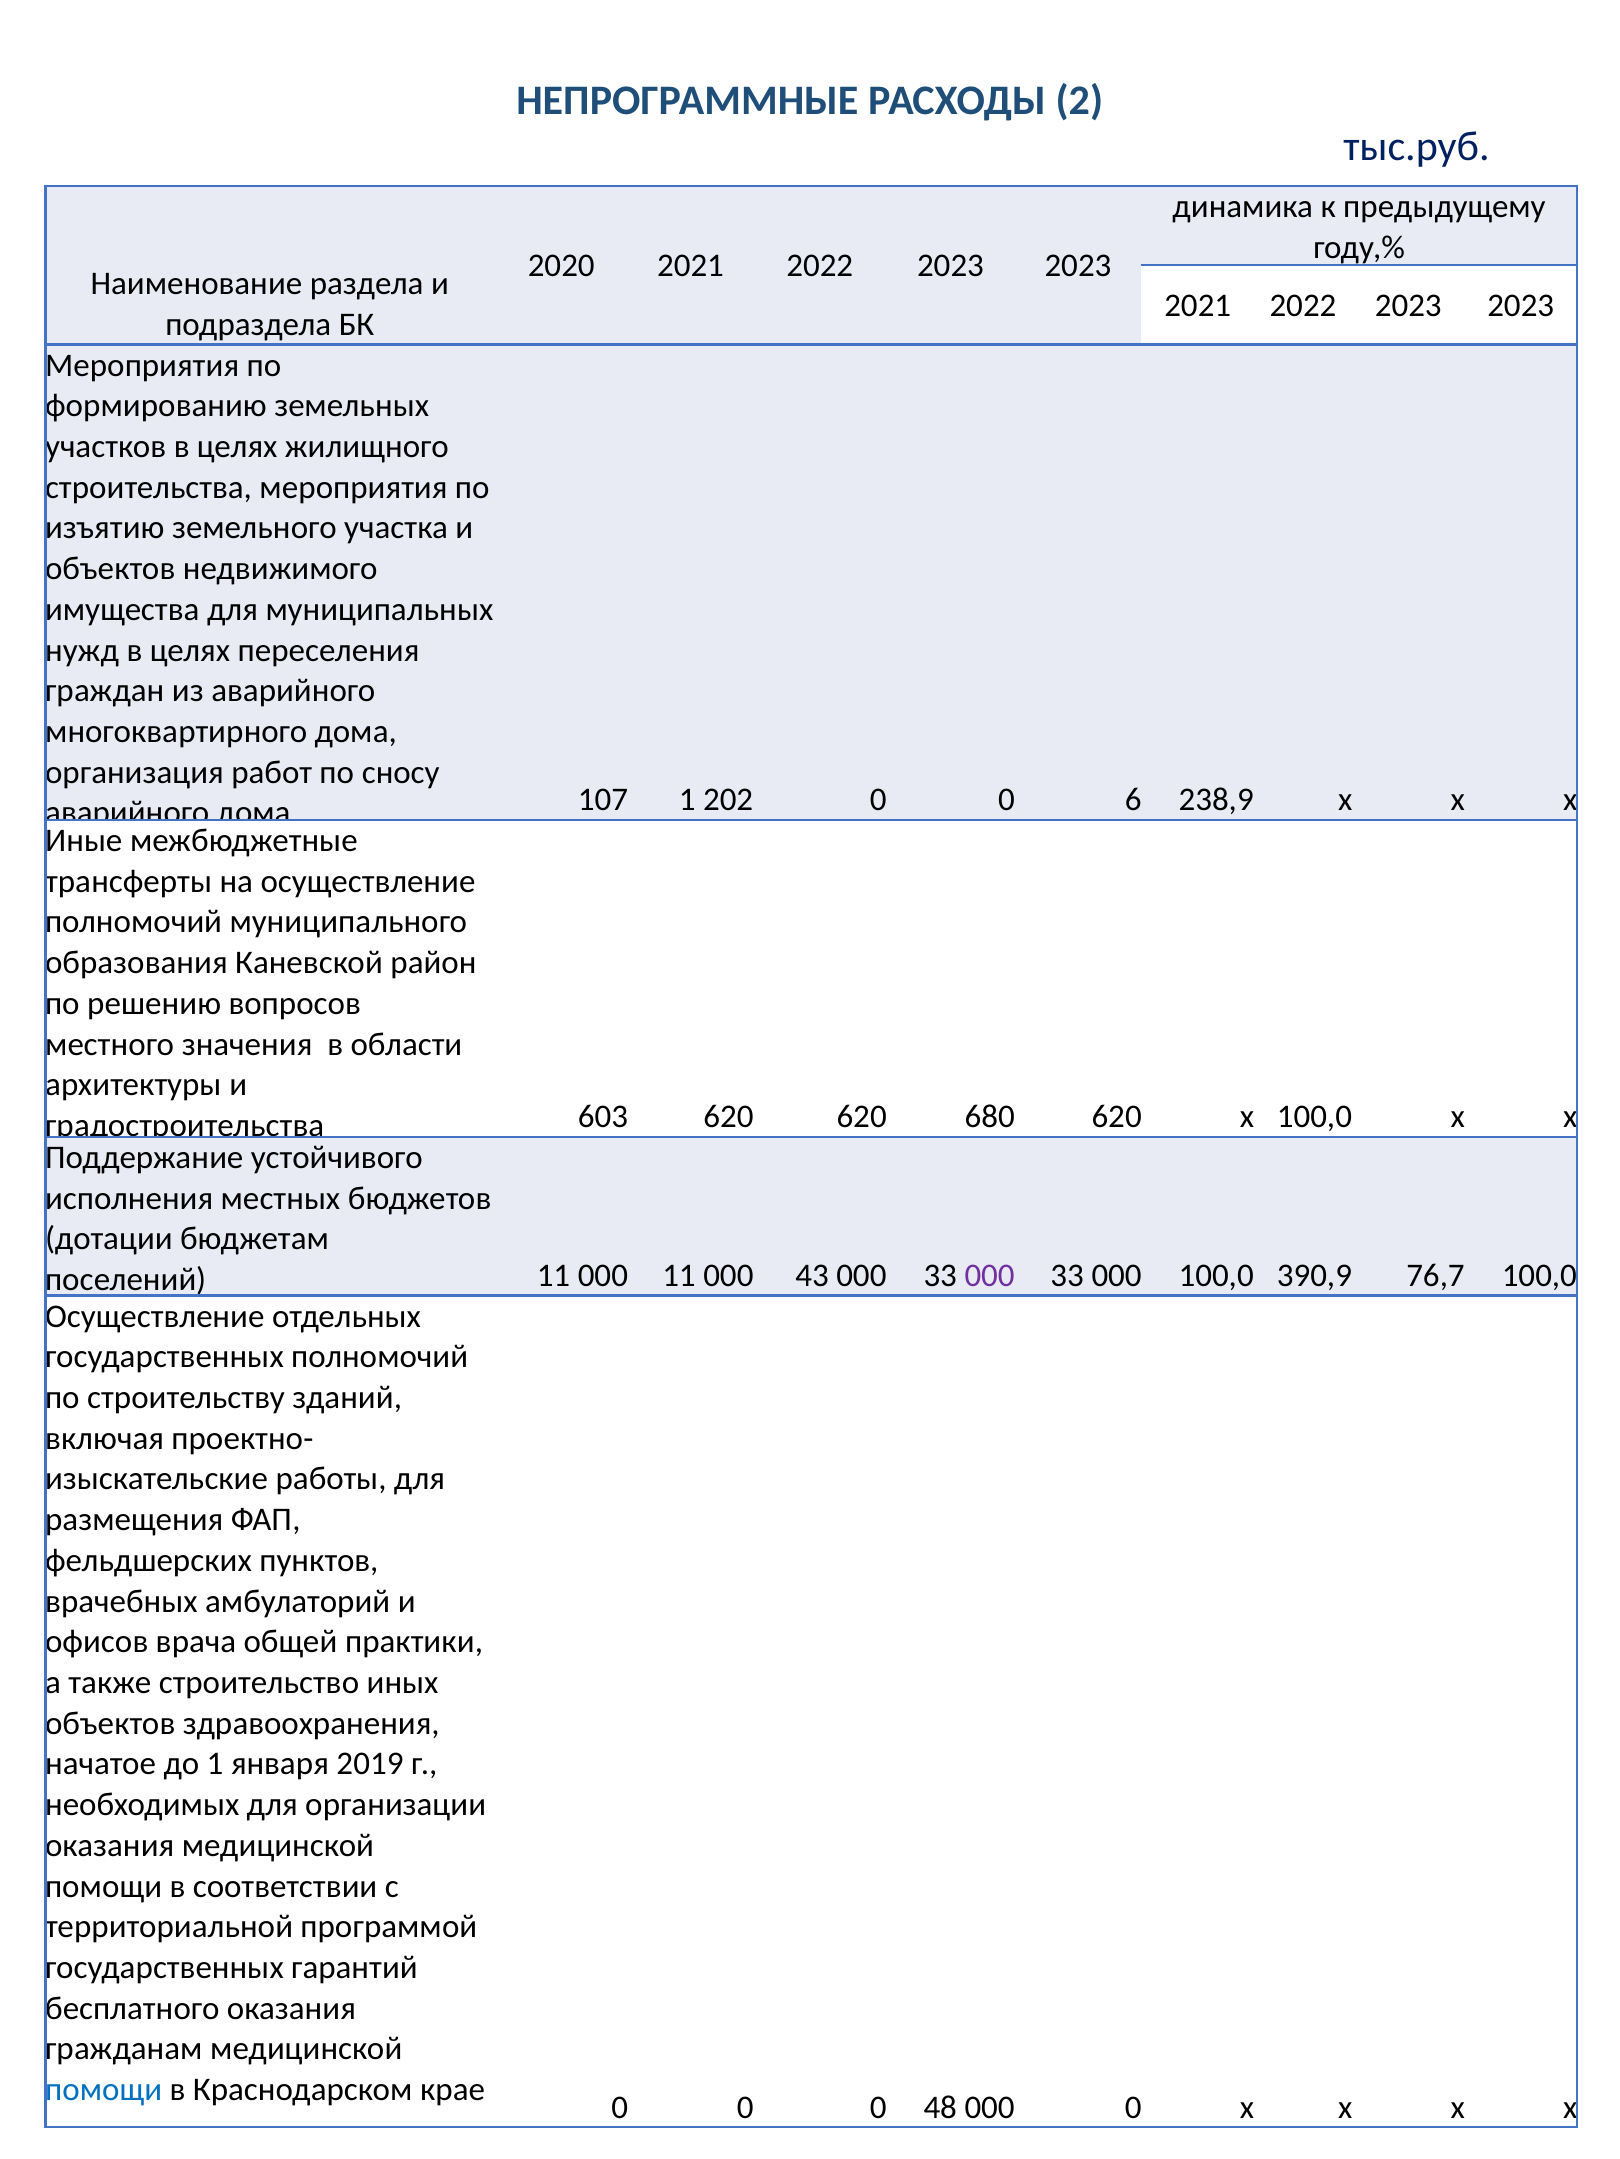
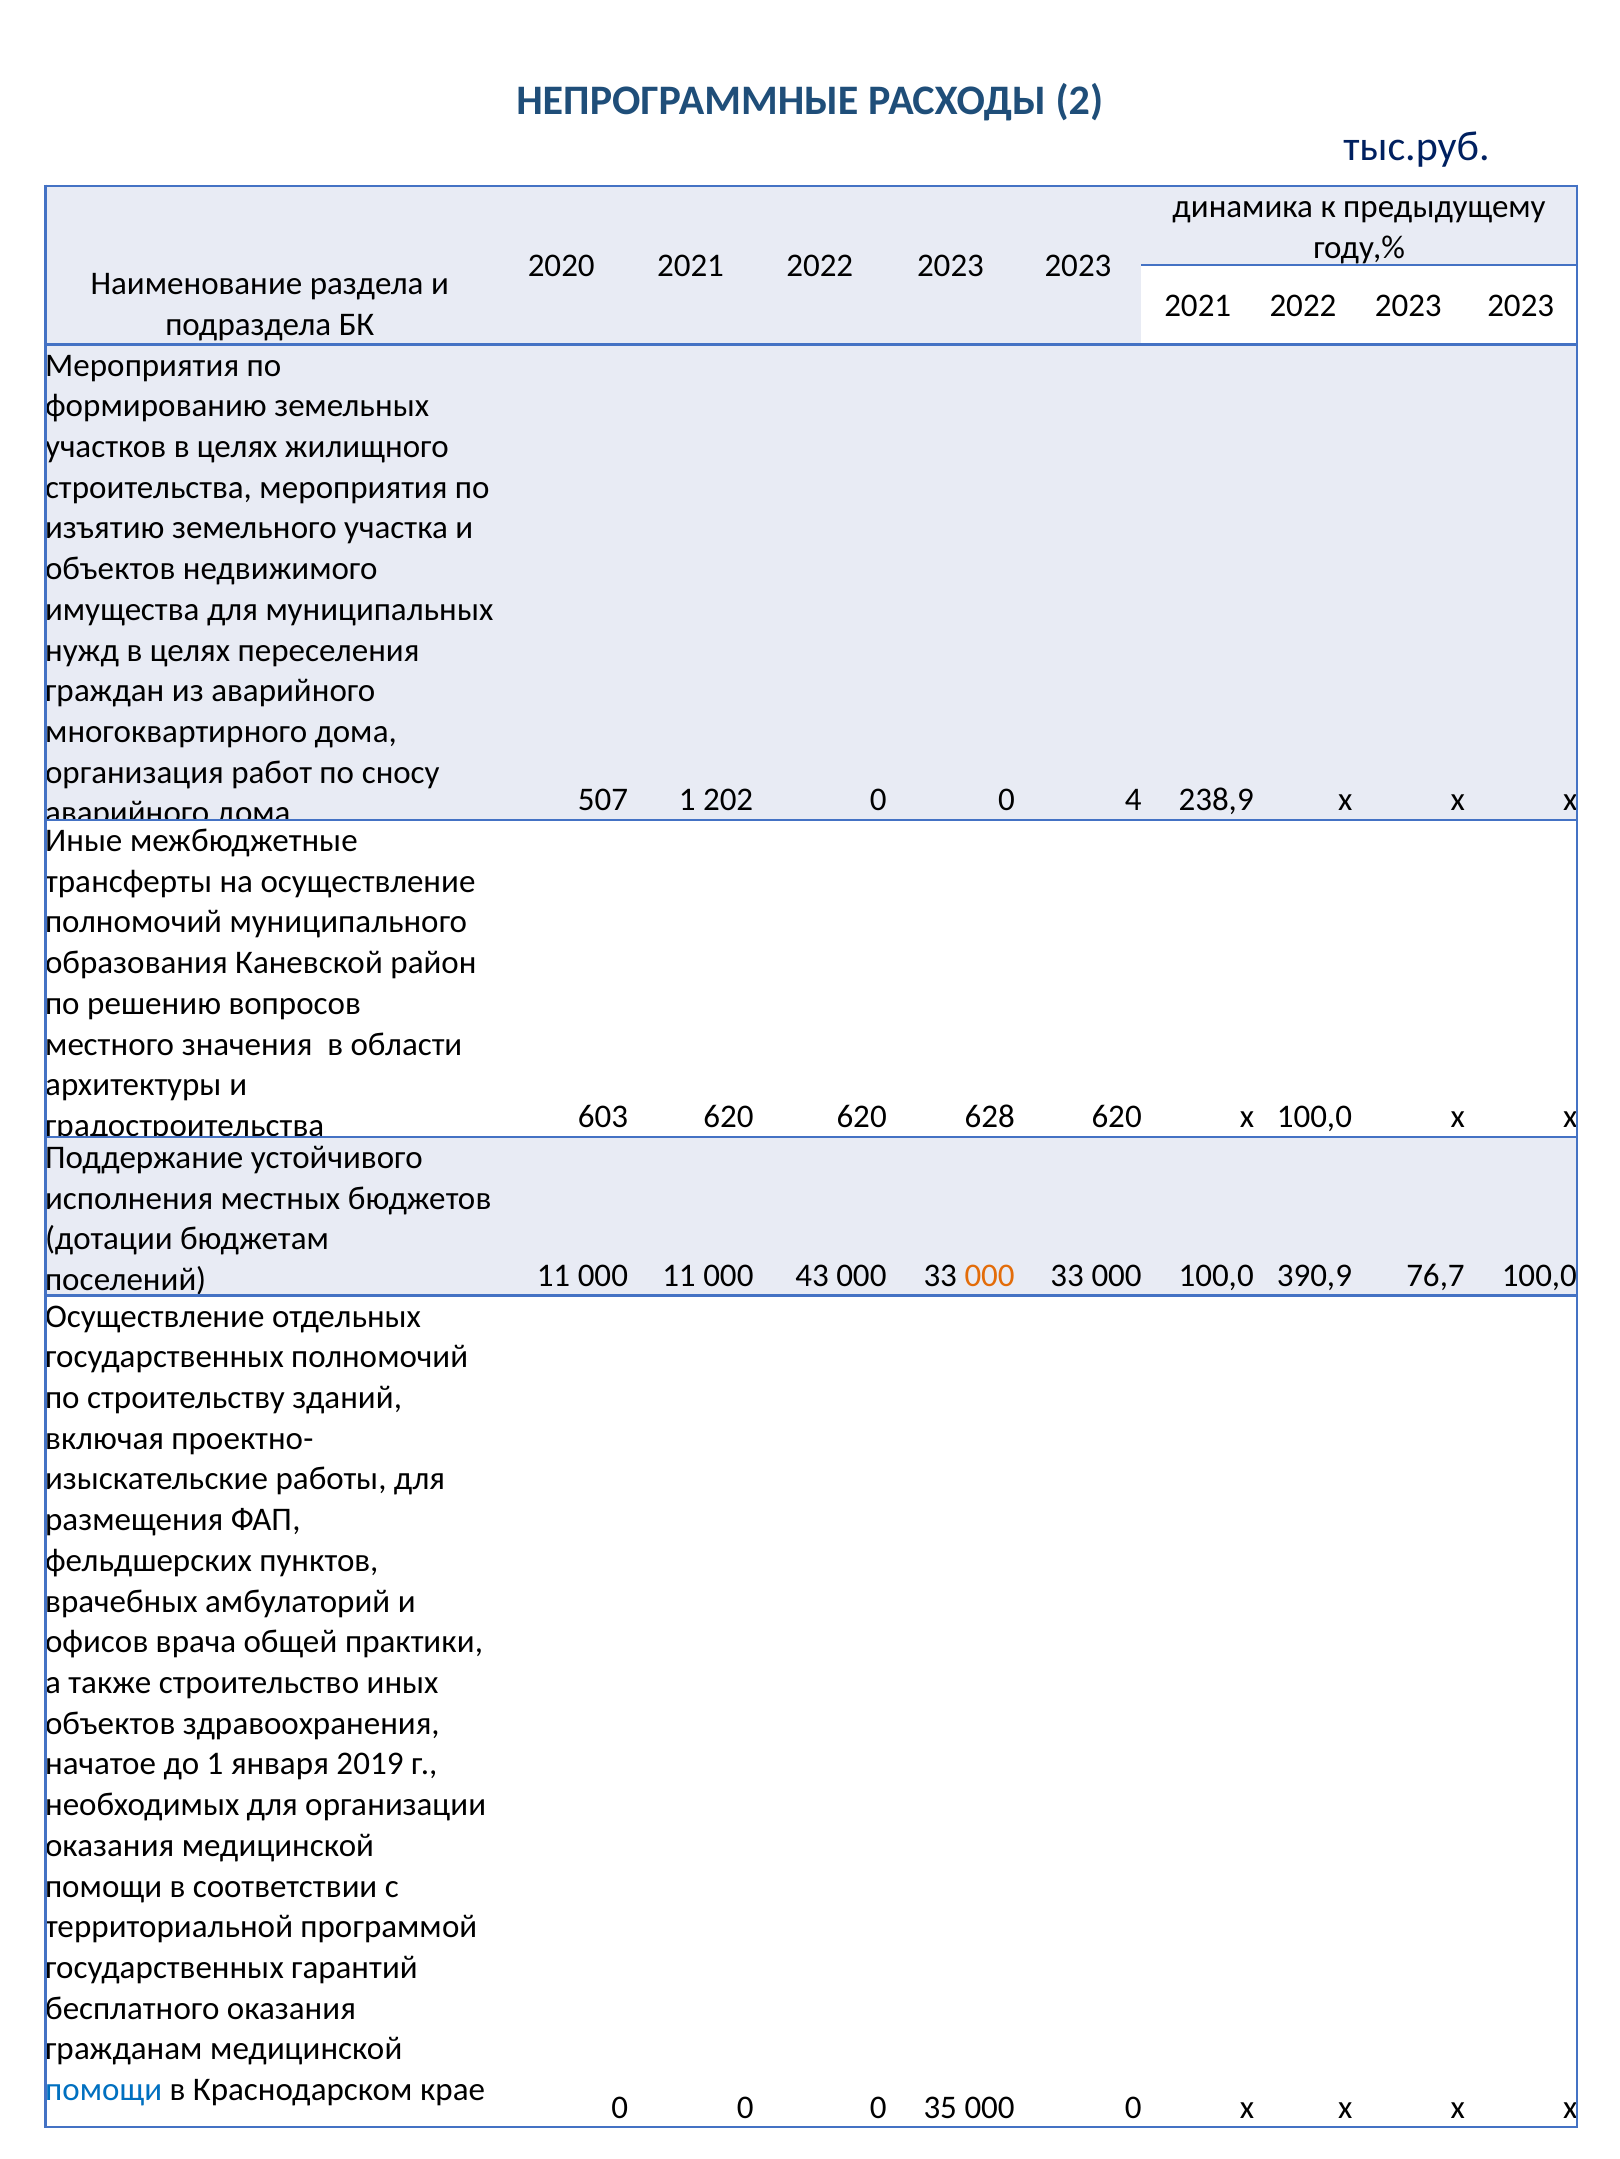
107: 107 -> 507 (603, 800)
6: 6 -> 4 (1133, 800)
680: 680 -> 628 (990, 1117)
000 colour: purple -> orange (990, 1276)
48: 48 -> 35 (940, 2108)
